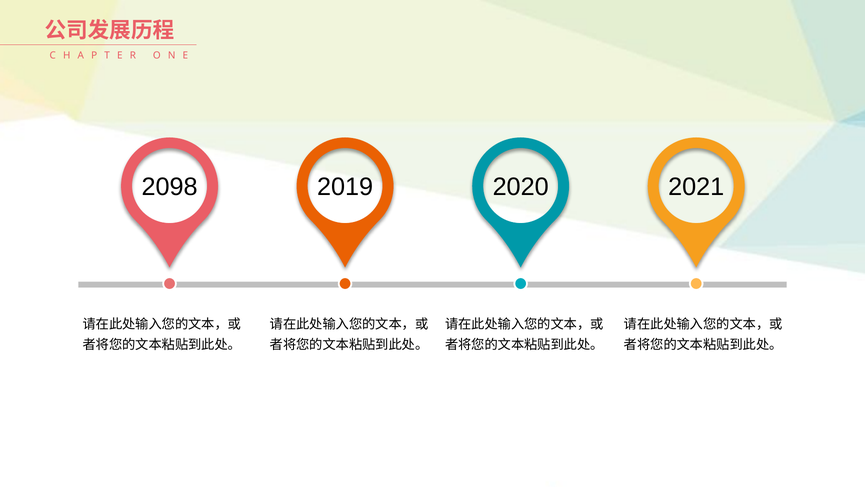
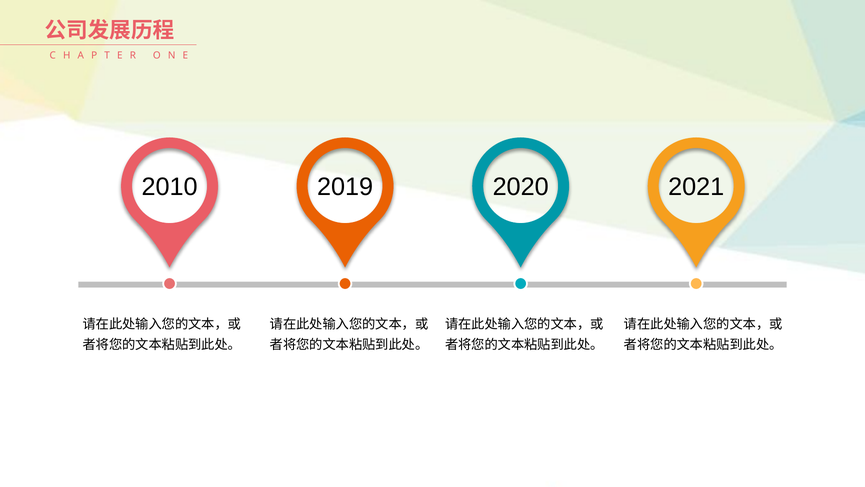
2098: 2098 -> 2010 (170, 187)
